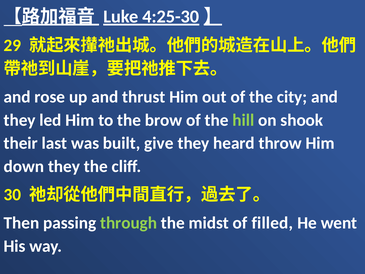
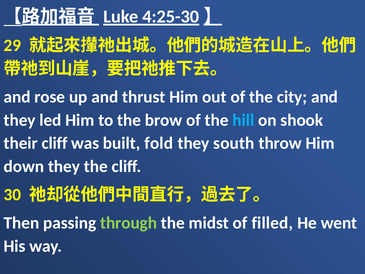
hill colour: light green -> light blue (243, 120)
their last: last -> cliff (55, 143)
give: give -> fold (159, 143)
heard: heard -> south (234, 143)
